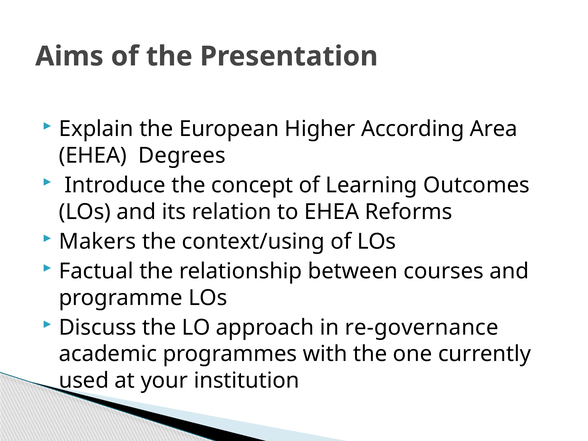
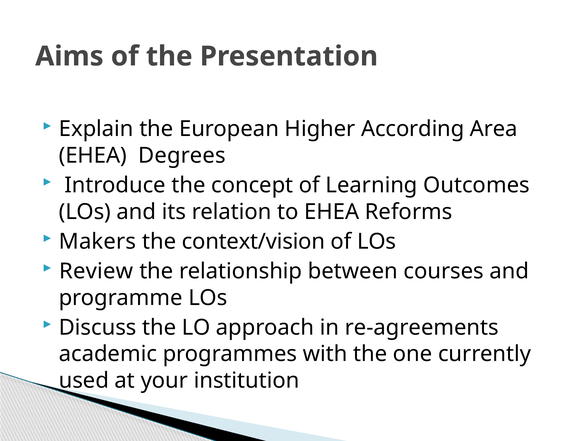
context/using: context/using -> context/vision (253, 242)
Factual: Factual -> Review (96, 271)
re-governance: re-governance -> re-agreements (422, 327)
